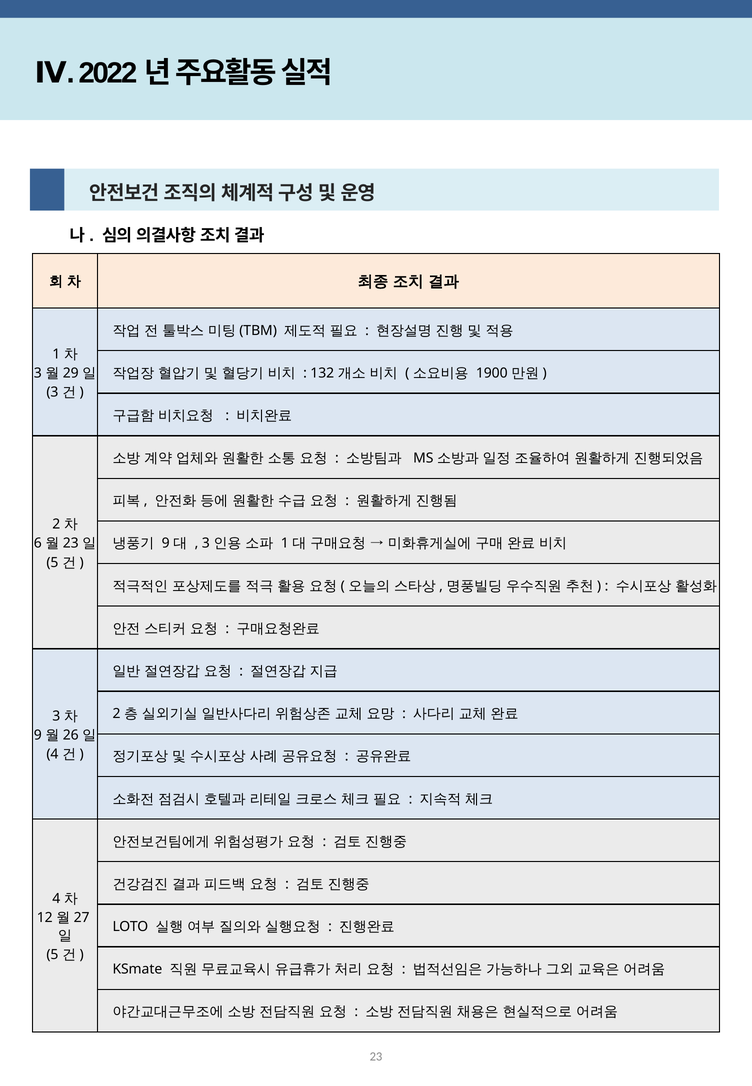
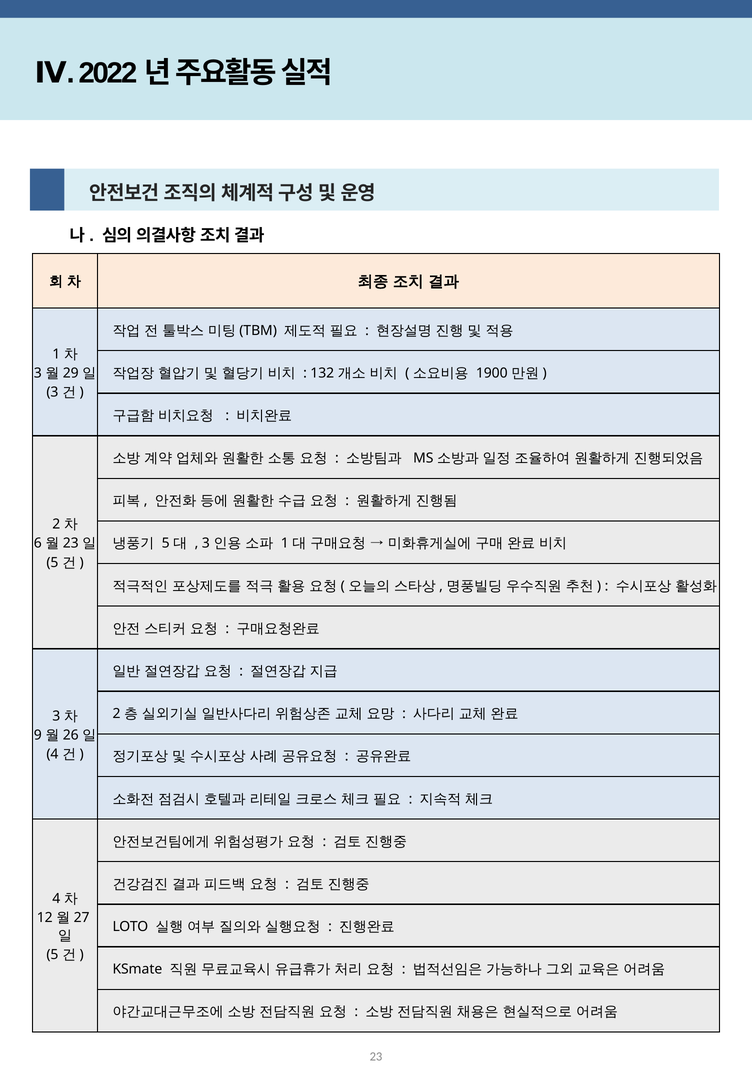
9: 9 -> 5 (166, 544)
